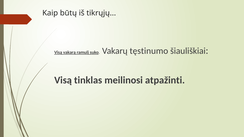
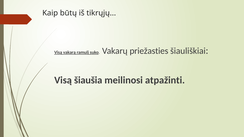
tęstinumo: tęstinumo -> priežasties (149, 51)
tinklas: tinklas -> šiaušia (88, 80)
